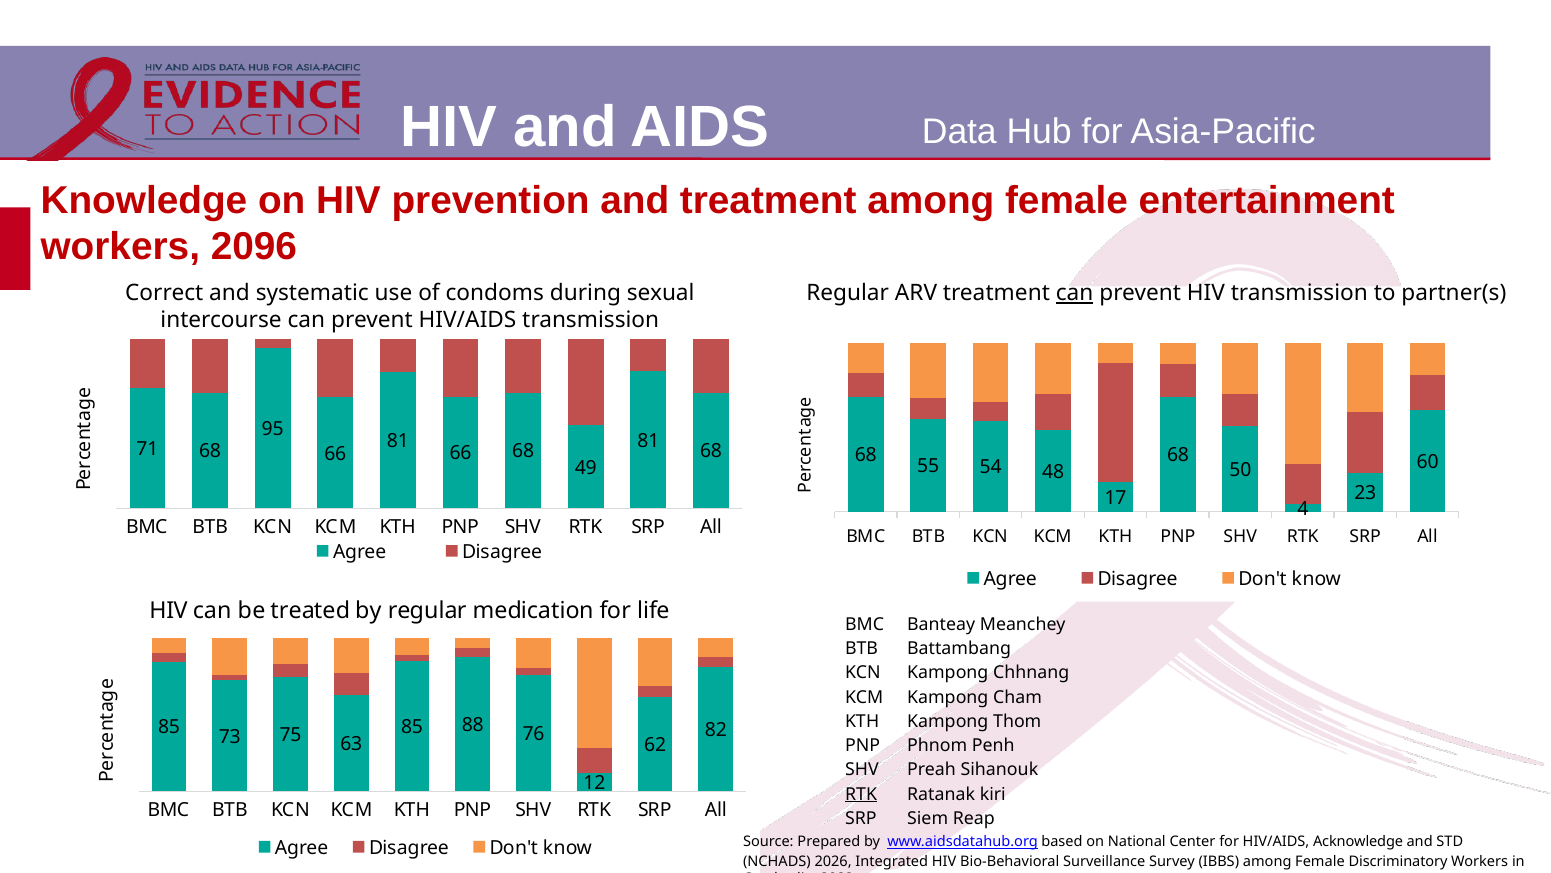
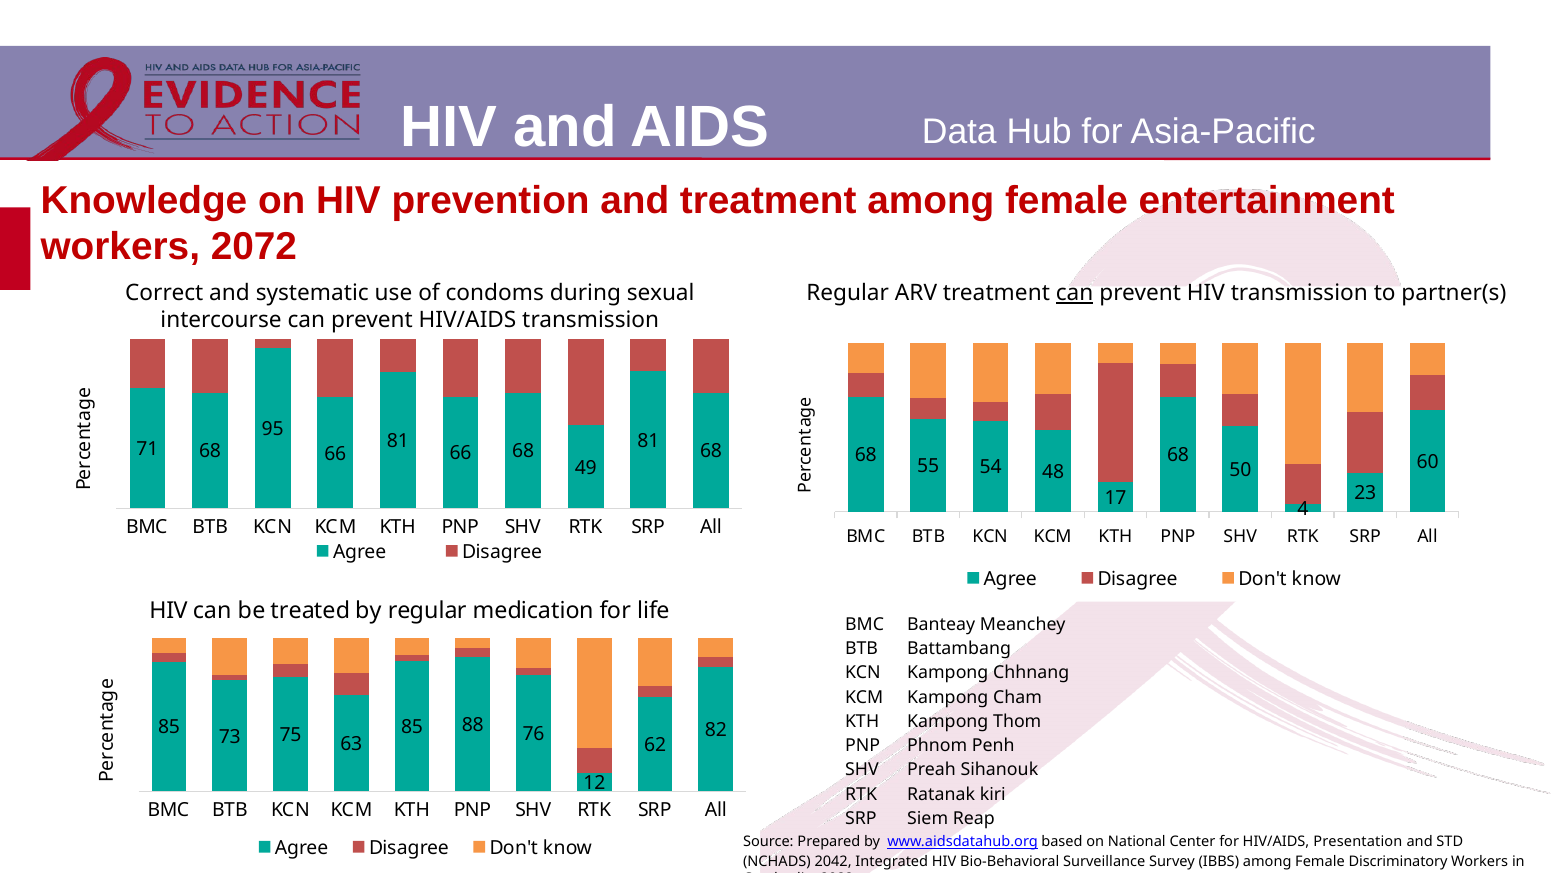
2096: 2096 -> 2072 (254, 247)
RTK underline: present -> none (861, 794)
Acknowledge: Acknowledge -> Presentation (1358, 841)
2026: 2026 -> 2042 (833, 861)
